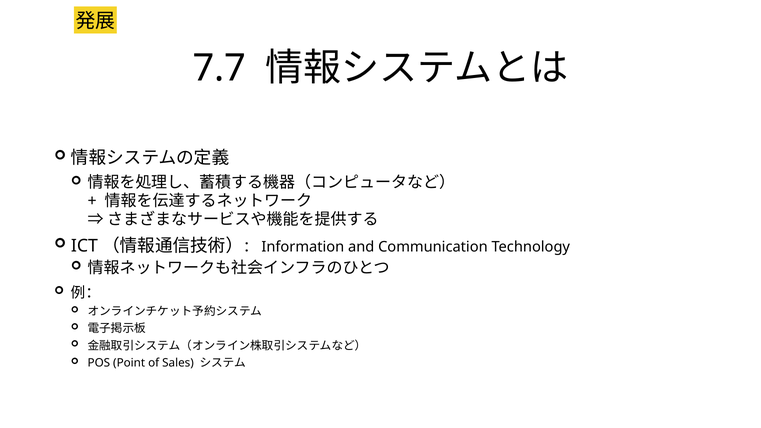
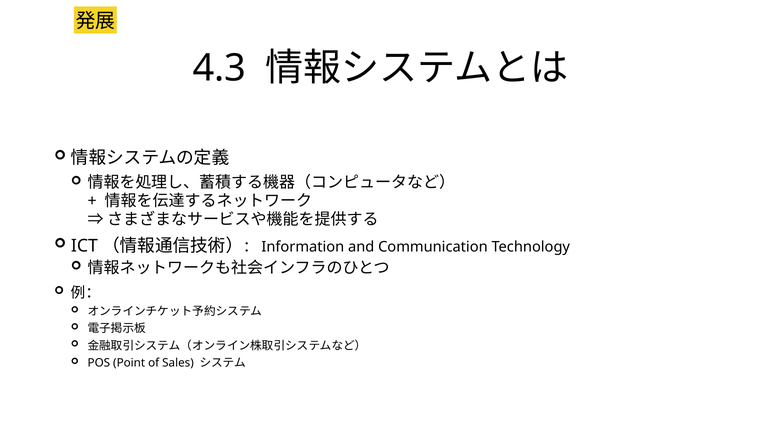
7.7: 7.7 -> 4.3 (219, 68)
